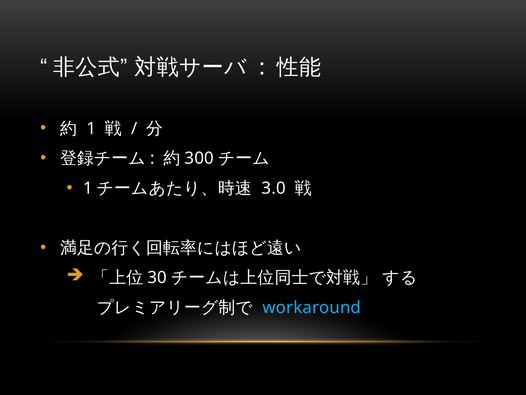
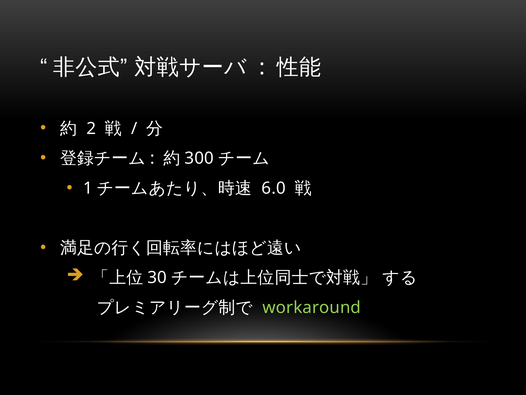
1: 1 -> 2 (91, 128)
3.0: 3.0 -> 6.0 (274, 188)
workaround colour: light blue -> light green (312, 307)
